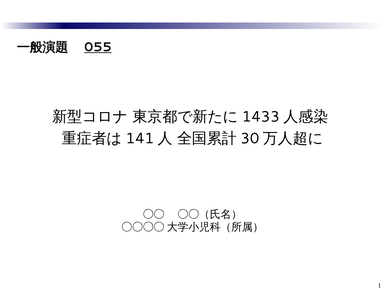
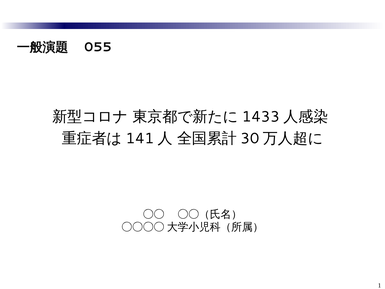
055 underline: present -> none (98, 47)
